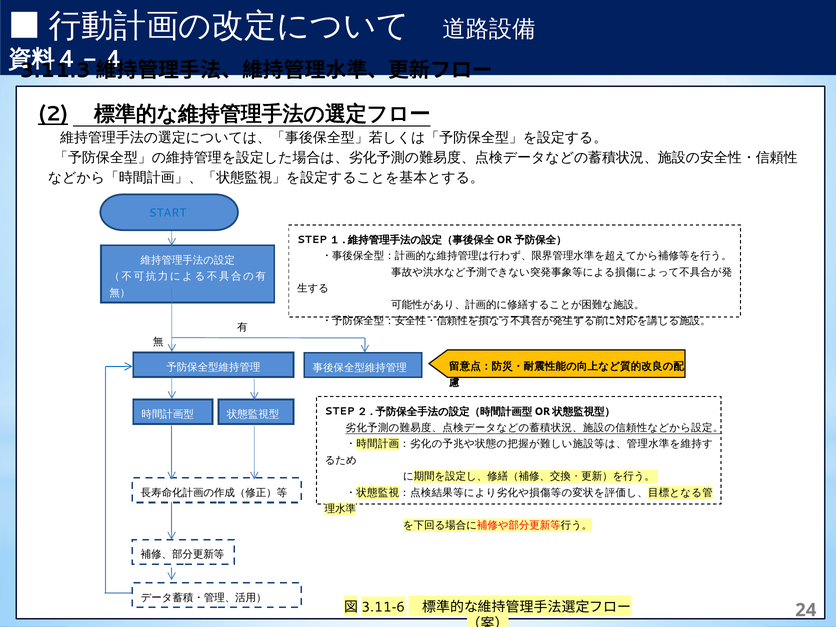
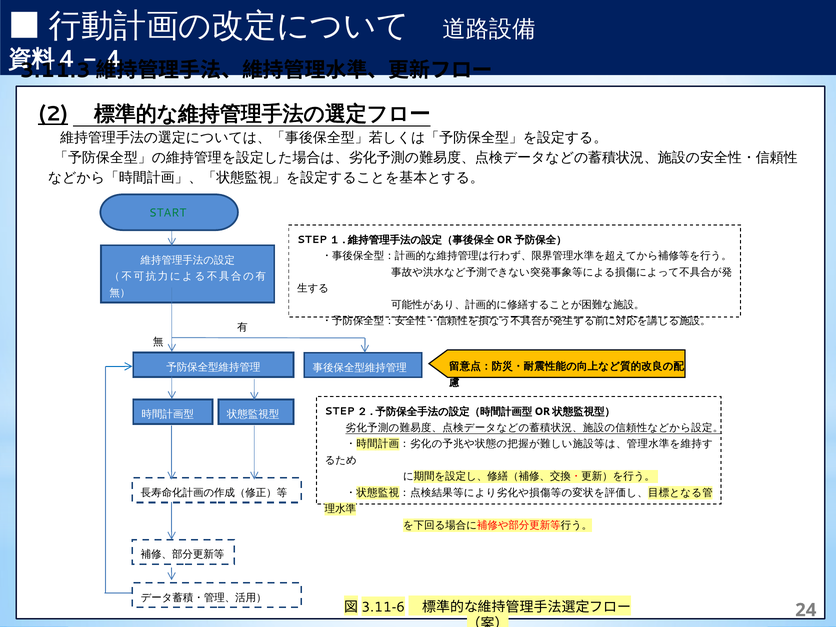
START colour: blue -> green (168, 213)
